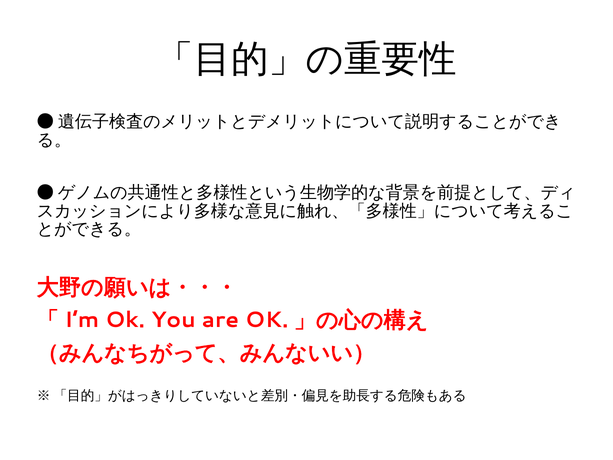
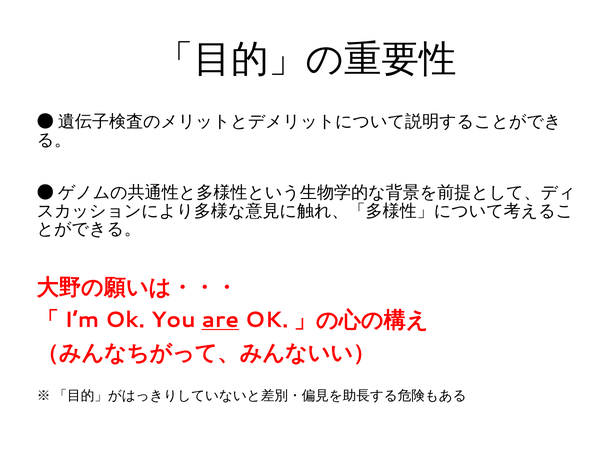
are underline: none -> present (220, 320)
